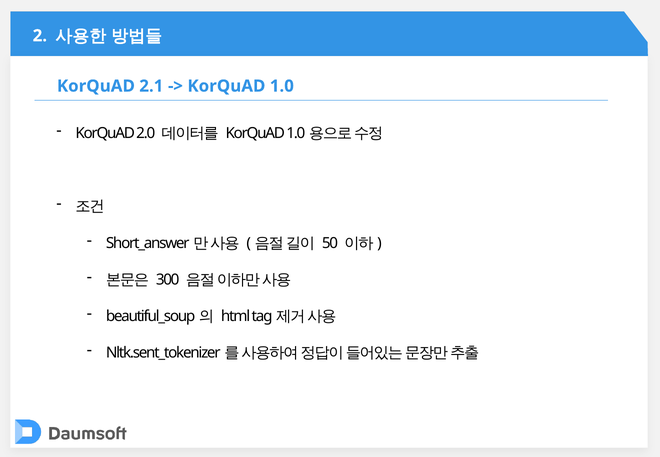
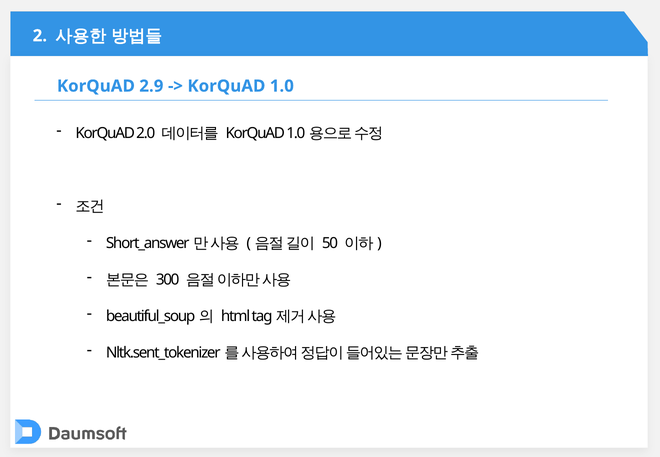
2.1: 2.1 -> 2.9 (151, 86)
